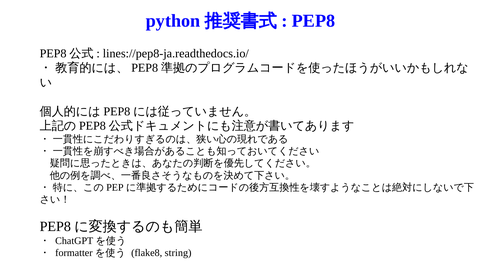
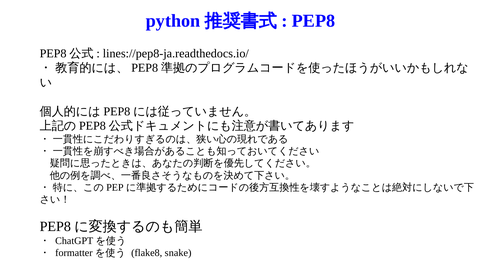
string: string -> snake (178, 252)
